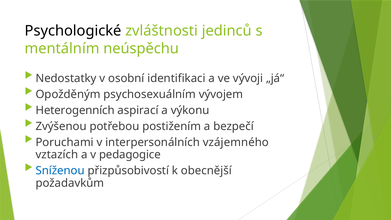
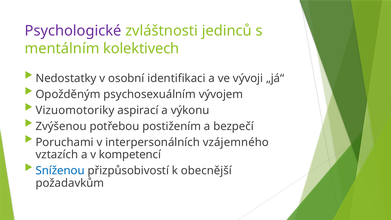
Psychologické colour: black -> purple (73, 31)
neúspěchu: neúspěchu -> kolektivech (141, 48)
Heterogenních: Heterogenních -> Vizuomotoriky (75, 110)
pedagogice: pedagogice -> kompetencí (130, 155)
